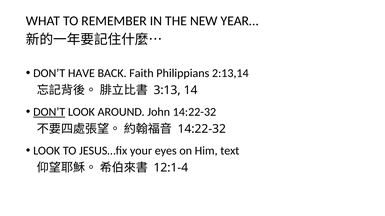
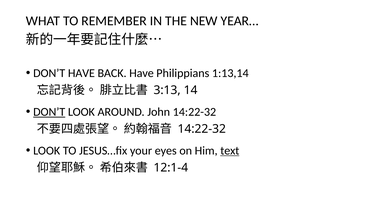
BACK Faith: Faith -> Have (142, 73)
2:13,14: 2:13,14 -> 1:13,14 (230, 73)
text underline: none -> present (230, 151)
